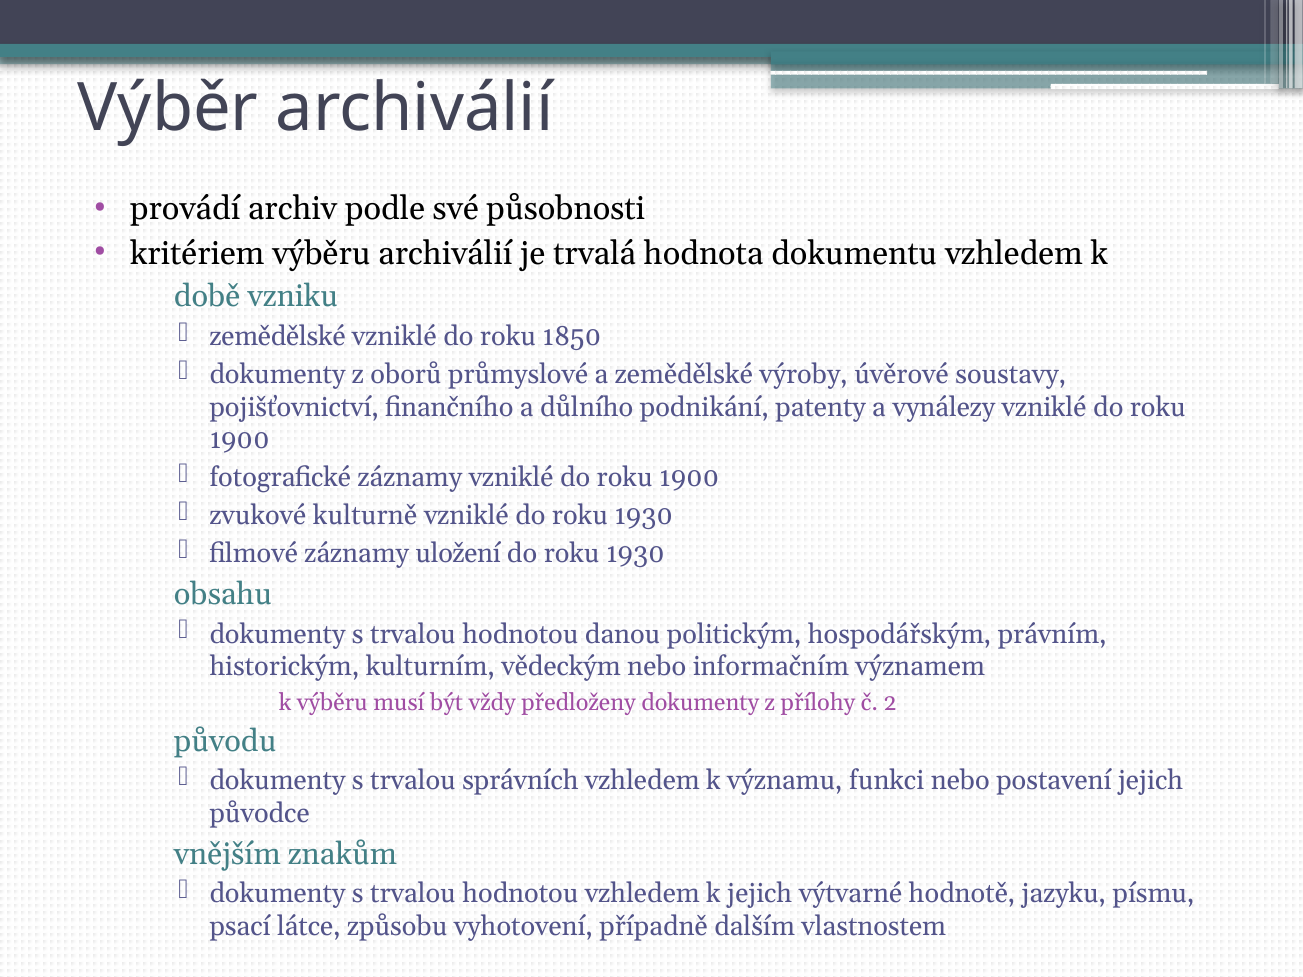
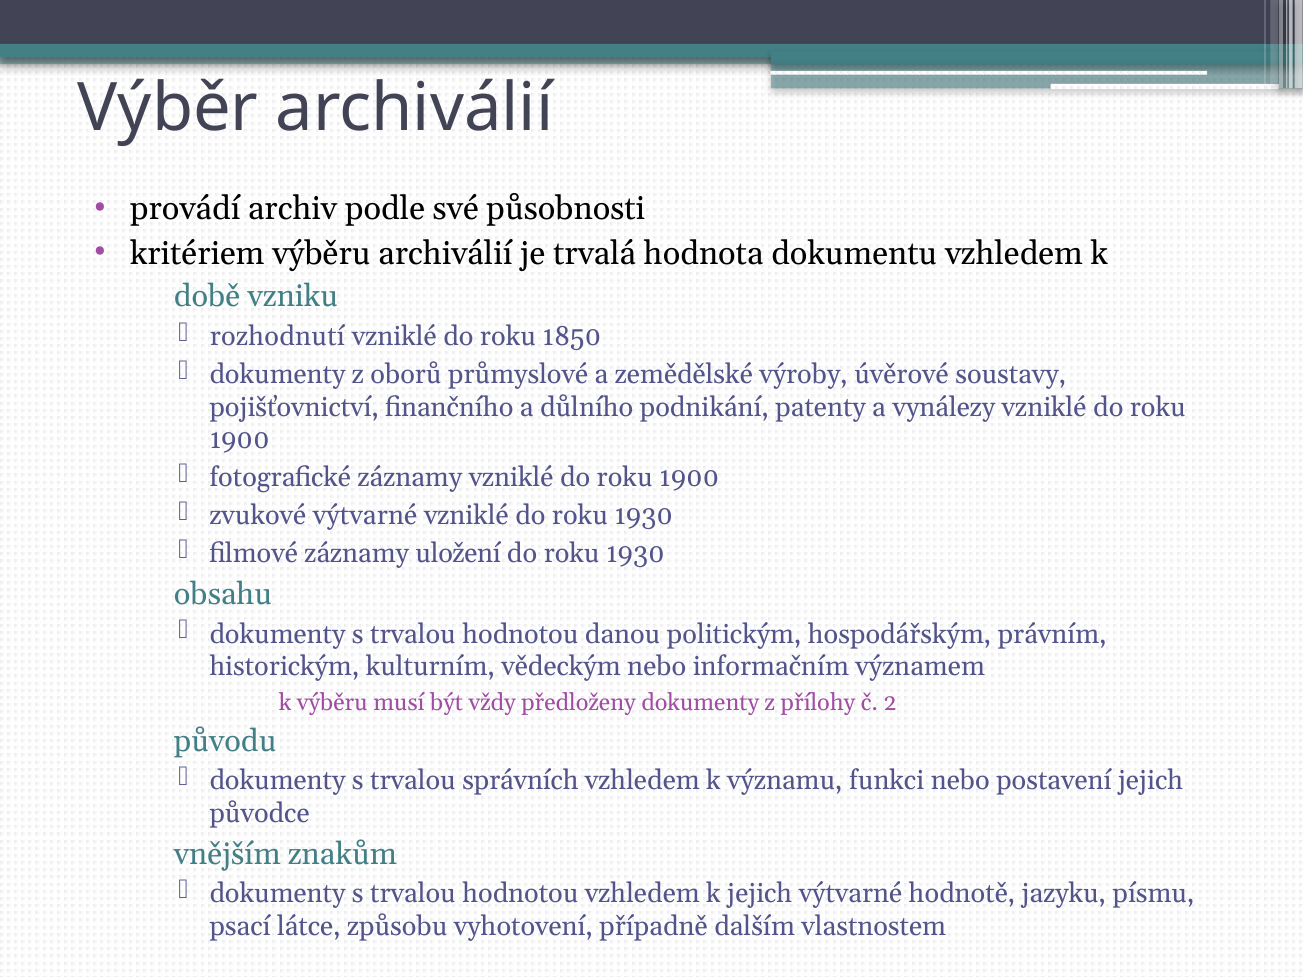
zemědělské: zemědělské -> rozhodnutí (277, 337)
zvukové kulturně: kulturně -> výtvarné (365, 516)
